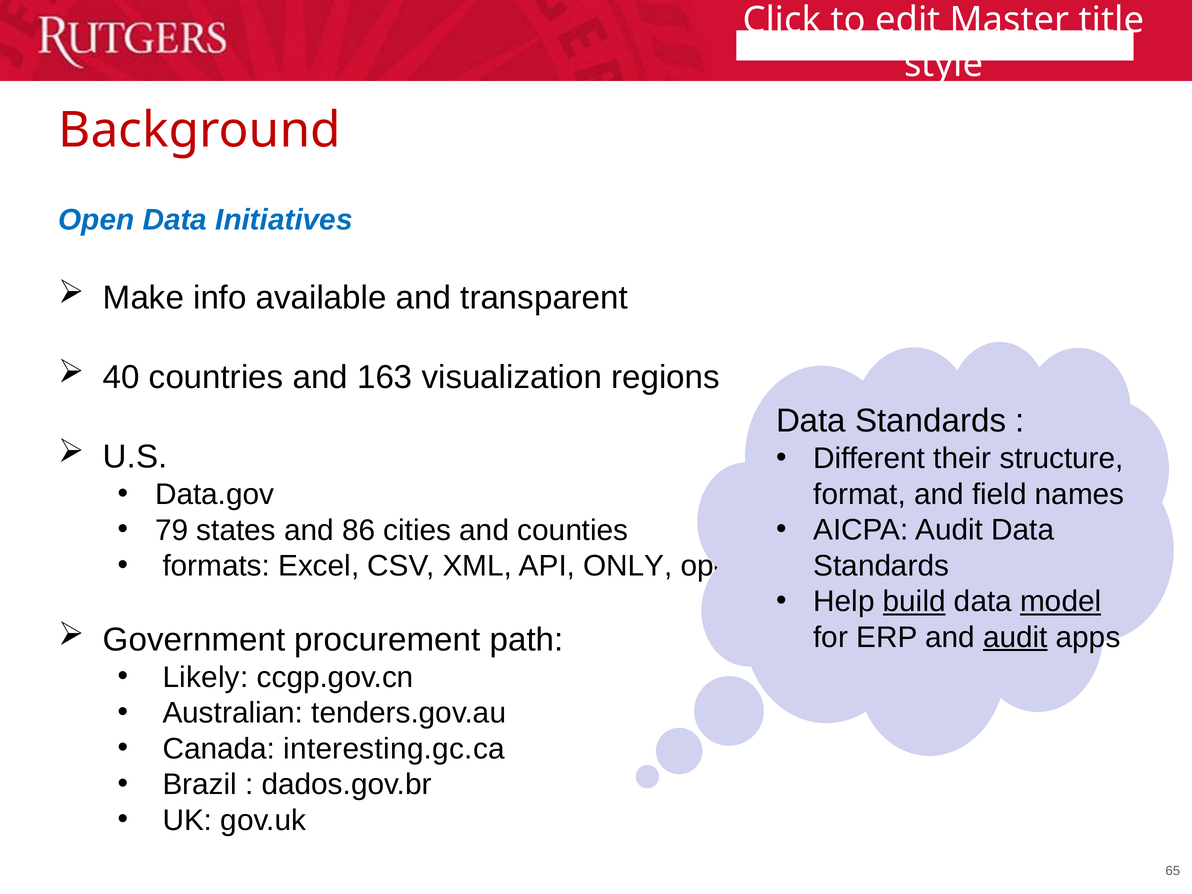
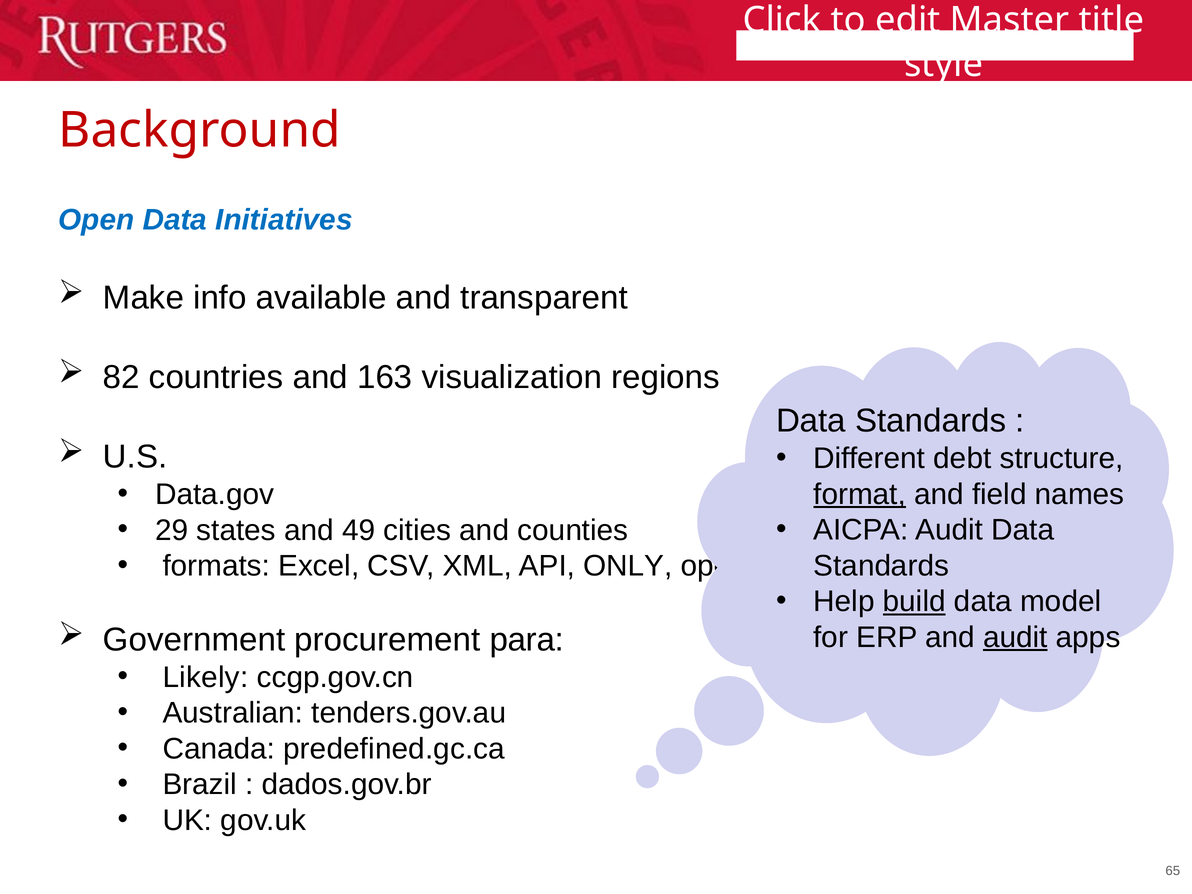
40: 40 -> 82 (121, 377)
their: their -> debt (962, 459)
format underline: none -> present (860, 494)
79: 79 -> 29 (172, 530)
86: 86 -> 49 (359, 530)
model underline: present -> none (1061, 602)
path: path -> para (527, 640)
interesting.gc.ca: interesting.gc.ca -> predefined.gc.ca (394, 749)
